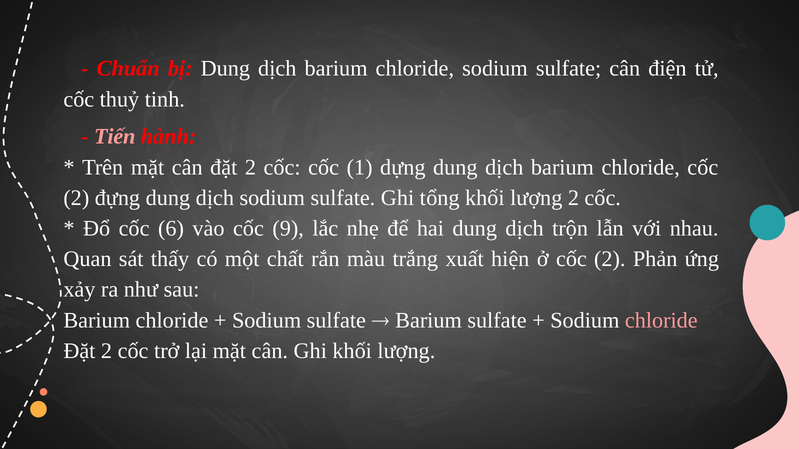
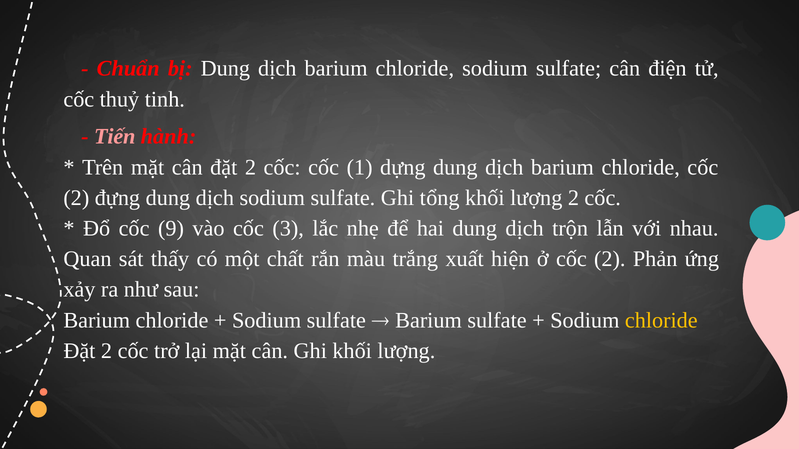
6: 6 -> 9 (171, 229)
9: 9 -> 3 (288, 229)
chloride colour: pink -> yellow (661, 321)
